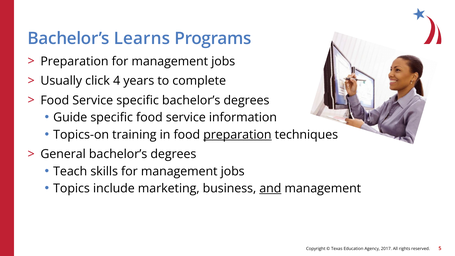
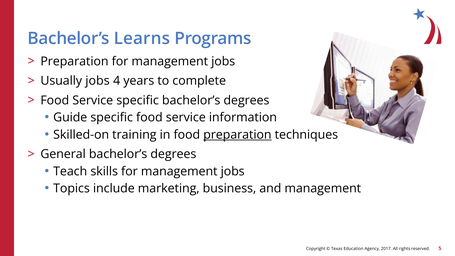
Usually click: click -> jobs (98, 81)
Topics-on: Topics-on -> Skilled-on (81, 135)
and underline: present -> none (270, 188)
